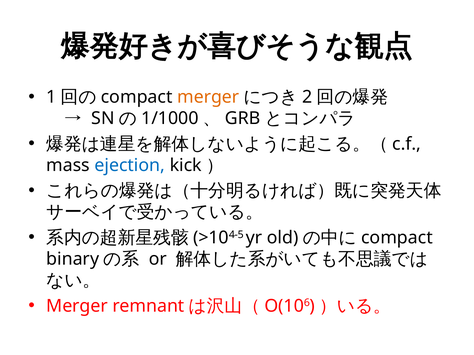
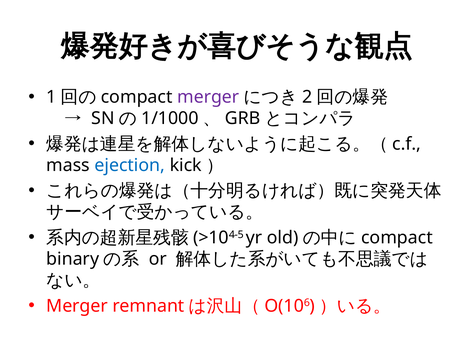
merger colour: orange -> purple (208, 97)
